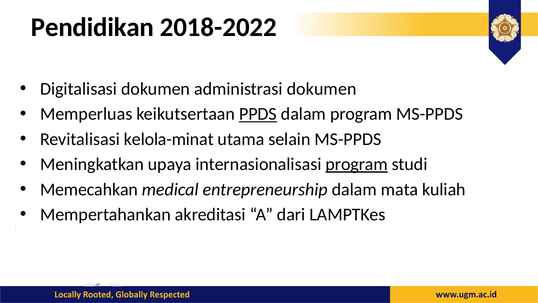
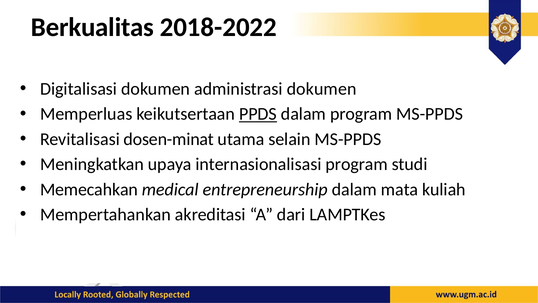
Pendidikan: Pendidikan -> Berkualitas (92, 27)
kelola-minat: kelola-minat -> dosen-minat (169, 139)
program underline: present -> none (357, 164)
